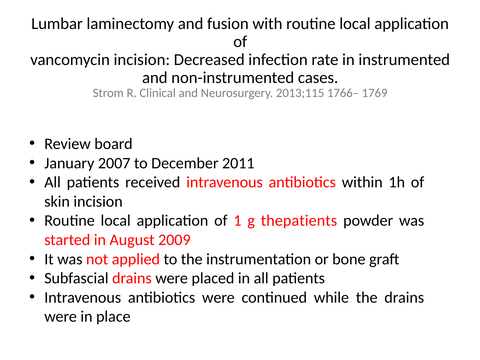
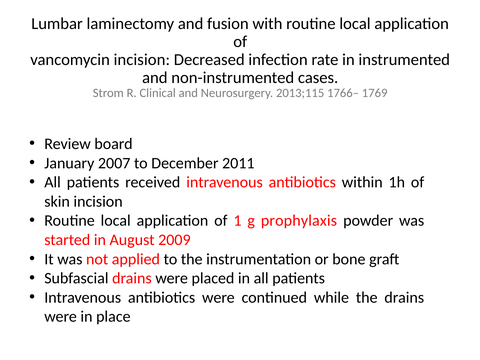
thepatients: thepatients -> prophylaxis (299, 221)
